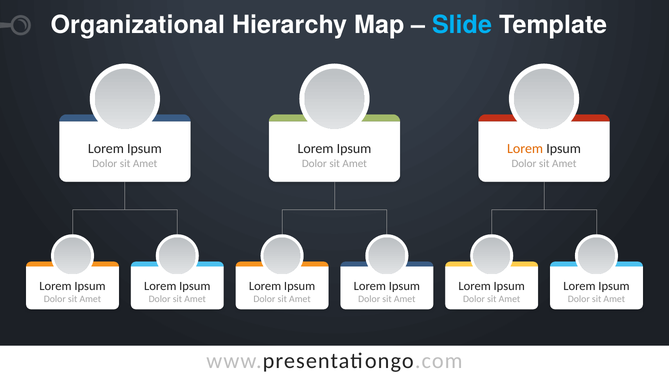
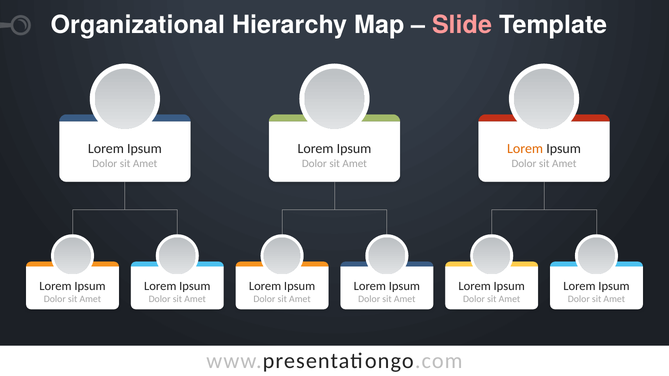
Slide colour: light blue -> pink (462, 25)
